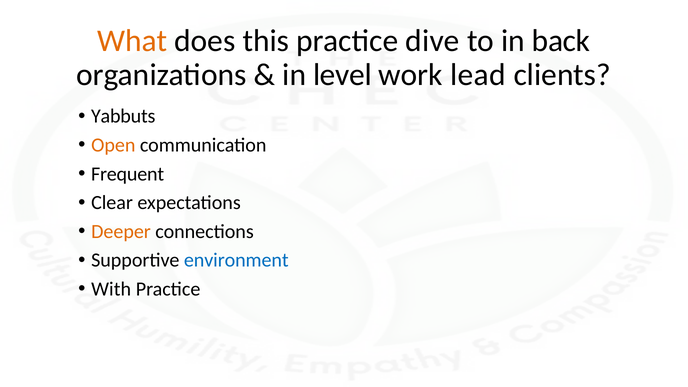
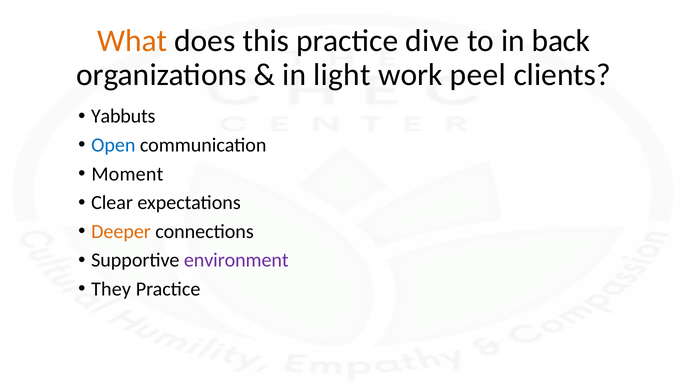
level: level -> light (342, 75)
lead: lead -> peel (478, 75)
Open colour: orange -> blue (113, 145)
Frequent: Frequent -> Moment (127, 174)
environment colour: blue -> purple (236, 260)
With: With -> They (111, 289)
